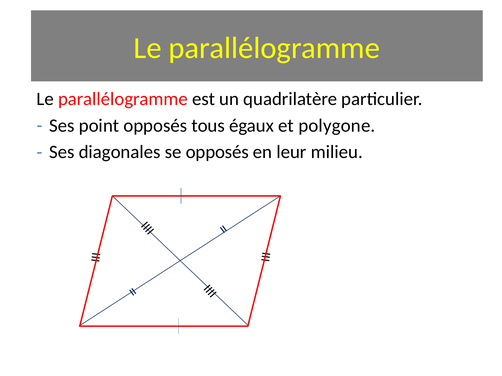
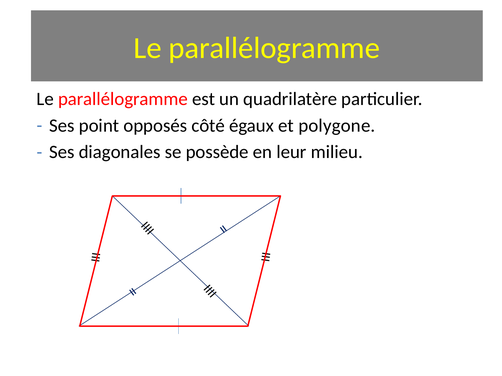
tous: tous -> côté (208, 126)
se opposés: opposés -> possède (217, 152)
